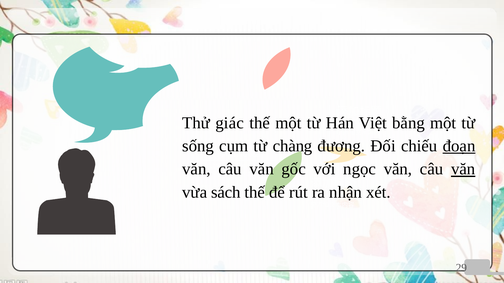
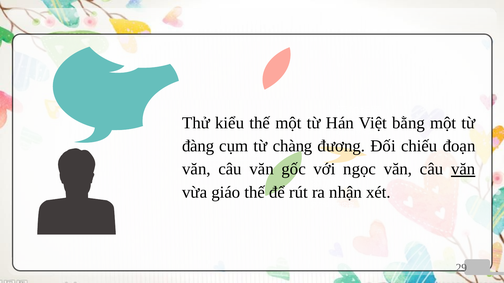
giác: giác -> kiểu (230, 123)
sống: sống -> đàng (198, 146)
đoạn underline: present -> none (459, 146)
sách: sách -> giáo (226, 193)
